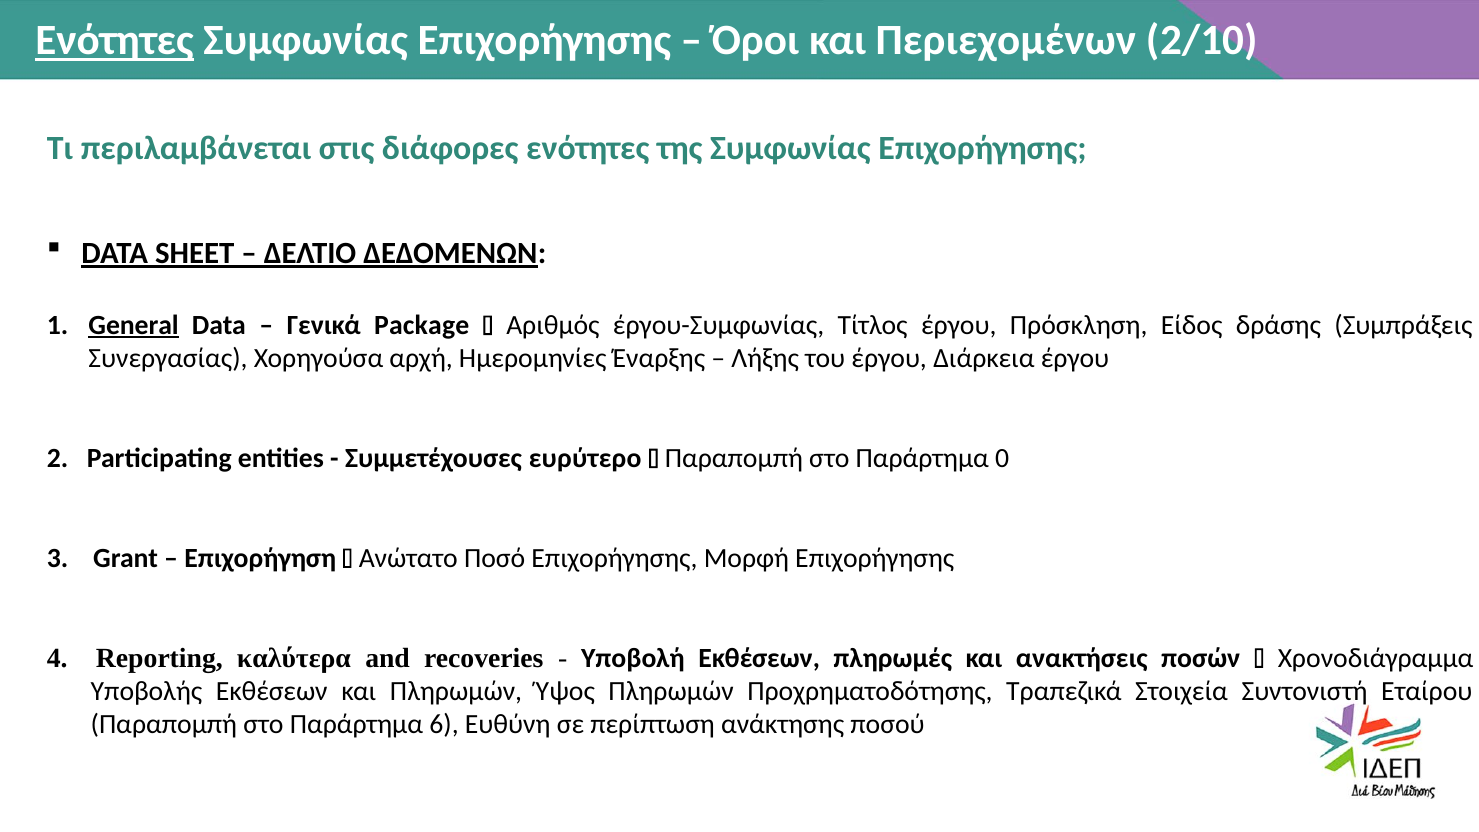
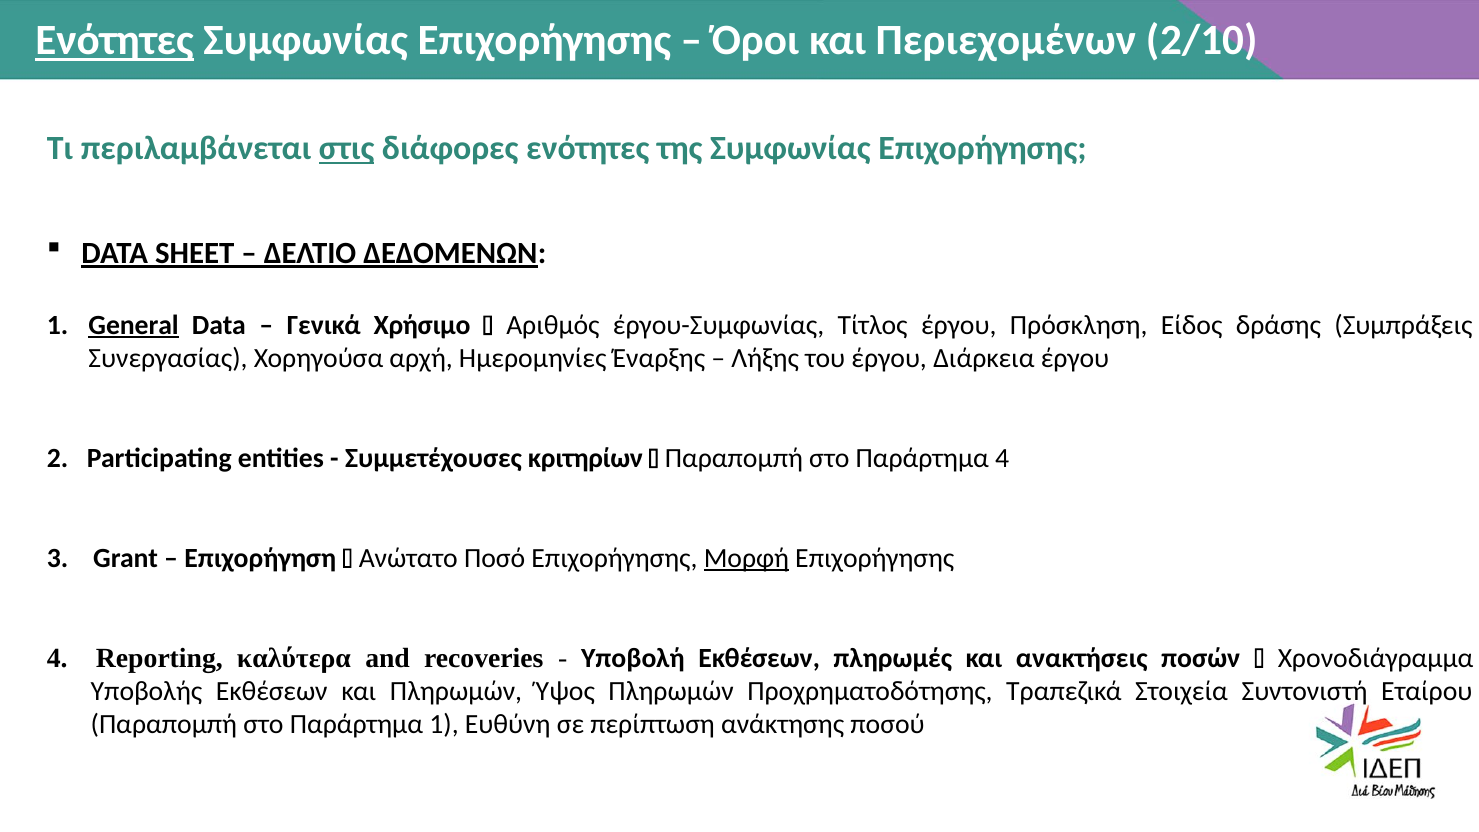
στις underline: none -> present (347, 148)
Package: Package -> Χρήσιμο (422, 325)
ευρύτερο: ευρύτερο -> κριτηρίων (585, 458)
Παράρτημα 0: 0 -> 4 (1002, 458)
Μορφή underline: none -> present (746, 558)
Παράρτημα 6: 6 -> 1 (444, 725)
